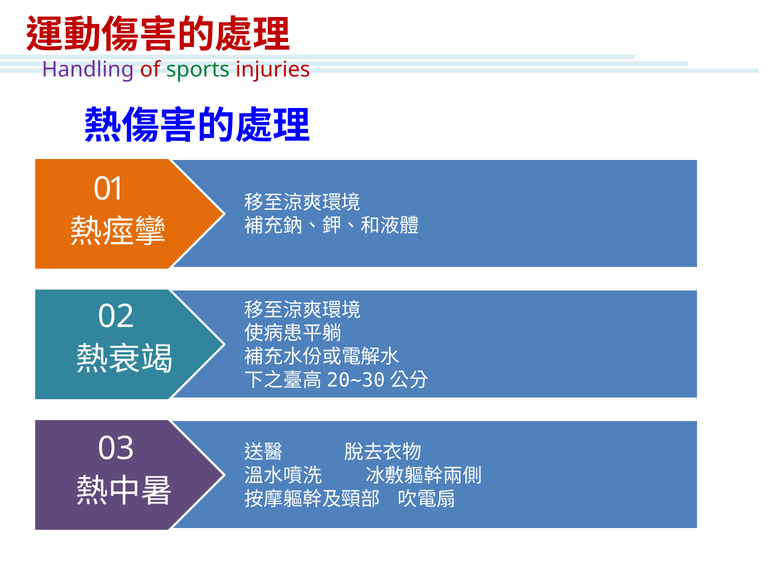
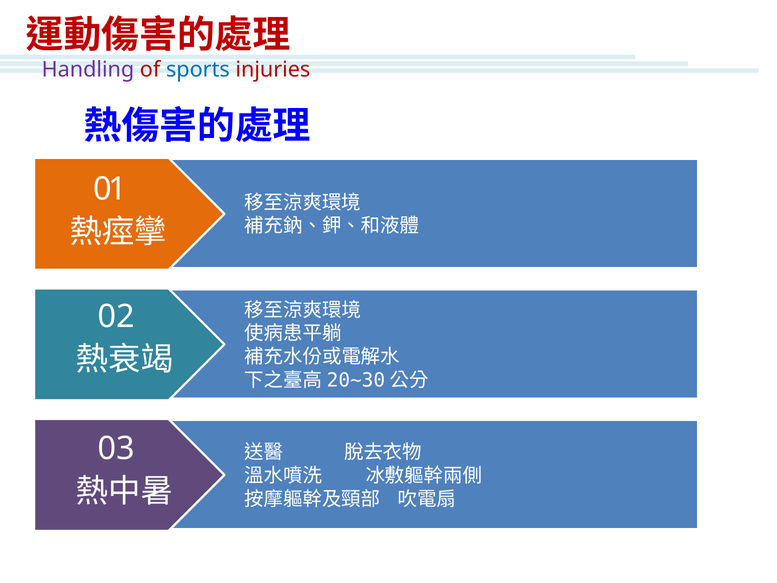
sports colour: green -> blue (198, 70)
